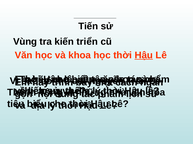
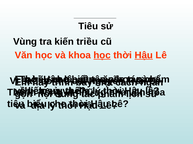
Tiến: Tiến -> Tiêu (88, 26)
triển: triển -> triều (87, 42)
học underline: none -> present (102, 55)
